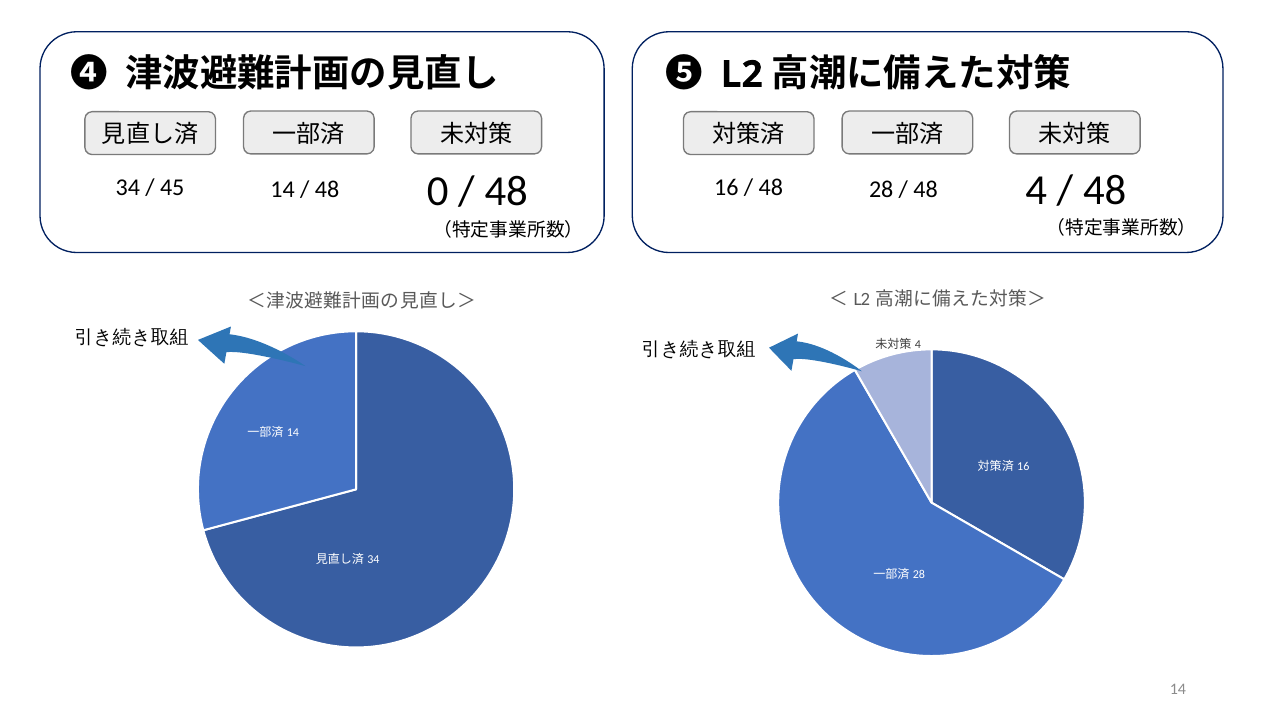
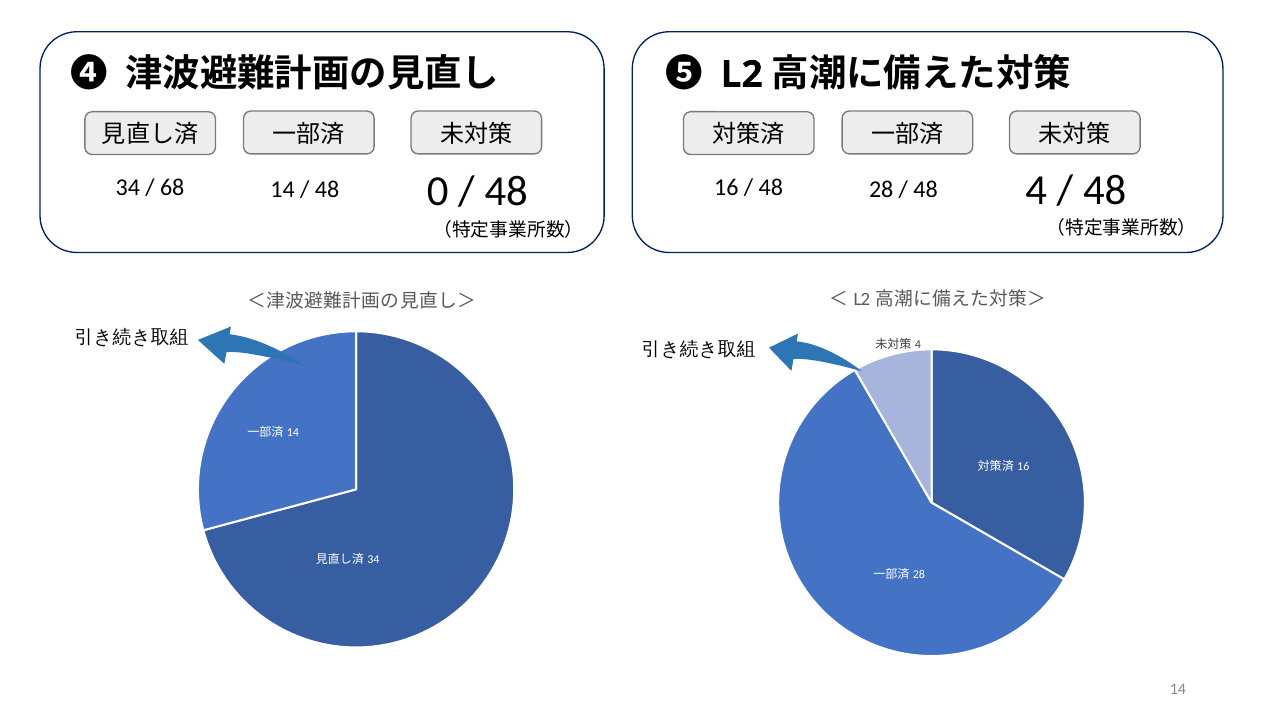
45: 45 -> 68 (172, 187)
